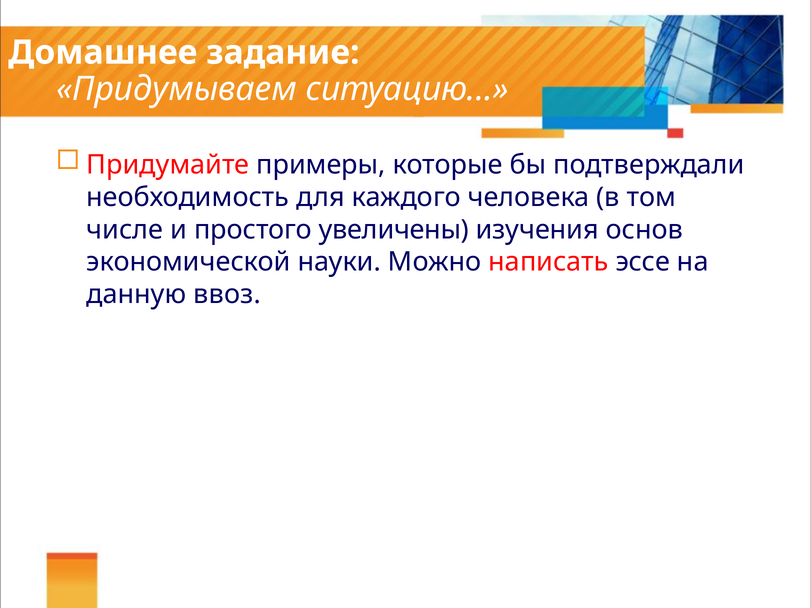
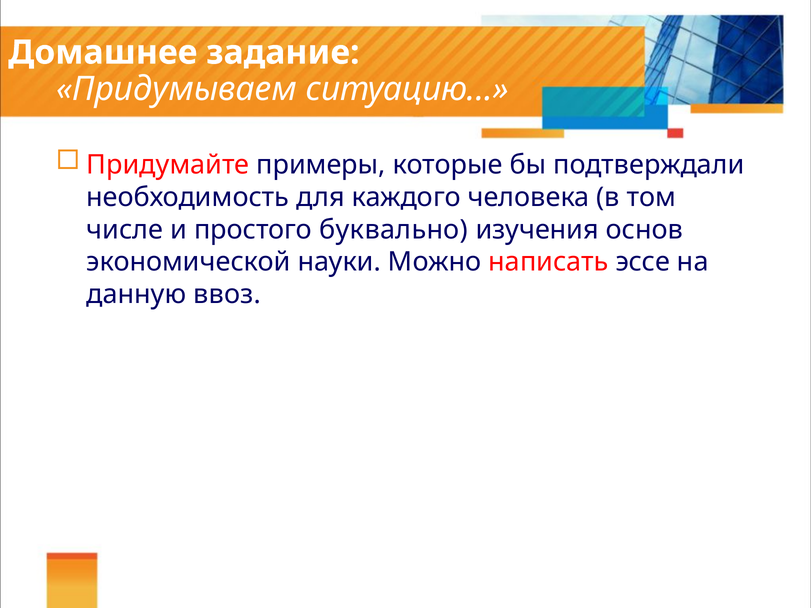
увеличены: увеличены -> буквально (394, 230)
